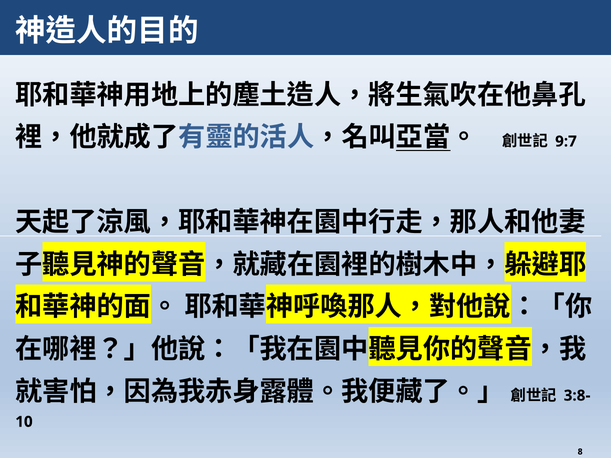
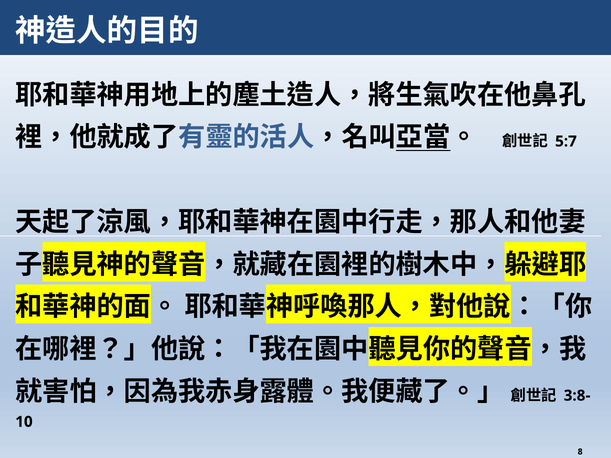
9:7: 9:7 -> 5:7 (566, 142)
